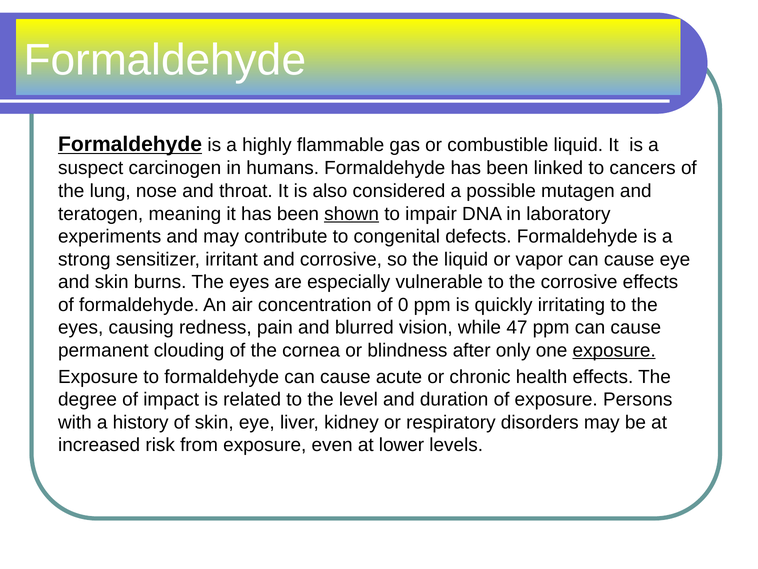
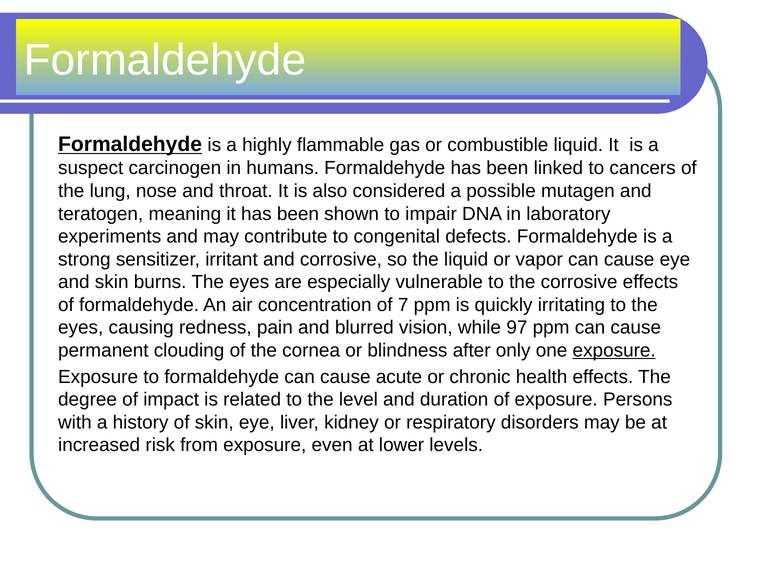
shown underline: present -> none (352, 214)
0: 0 -> 7 (403, 305)
47: 47 -> 97 (517, 327)
